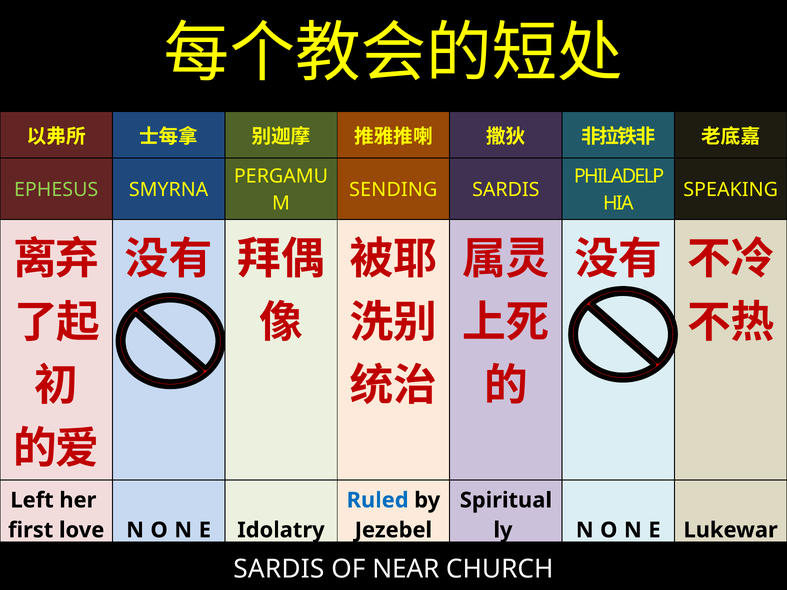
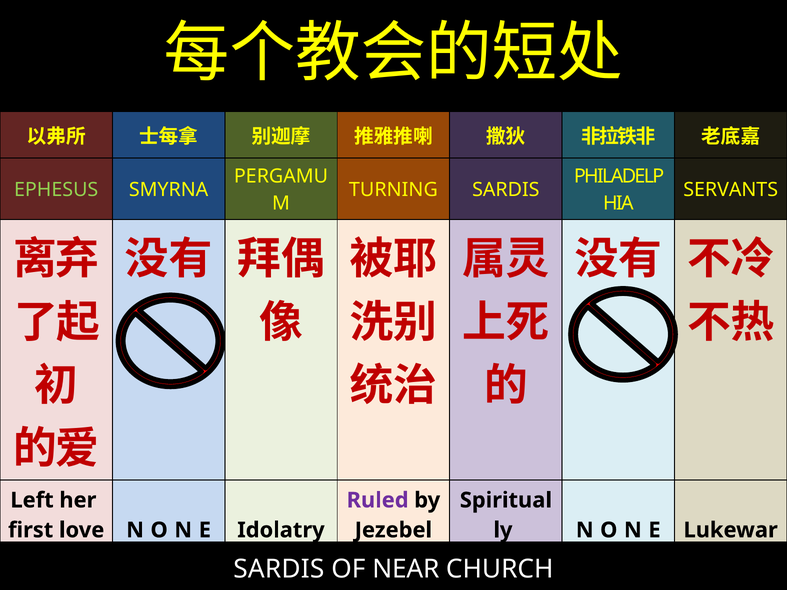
SENDING: SENDING -> TURNING (393, 190)
SPEAKING: SPEAKING -> SERVANTS (731, 190)
Ruled colour: blue -> purple (378, 500)
